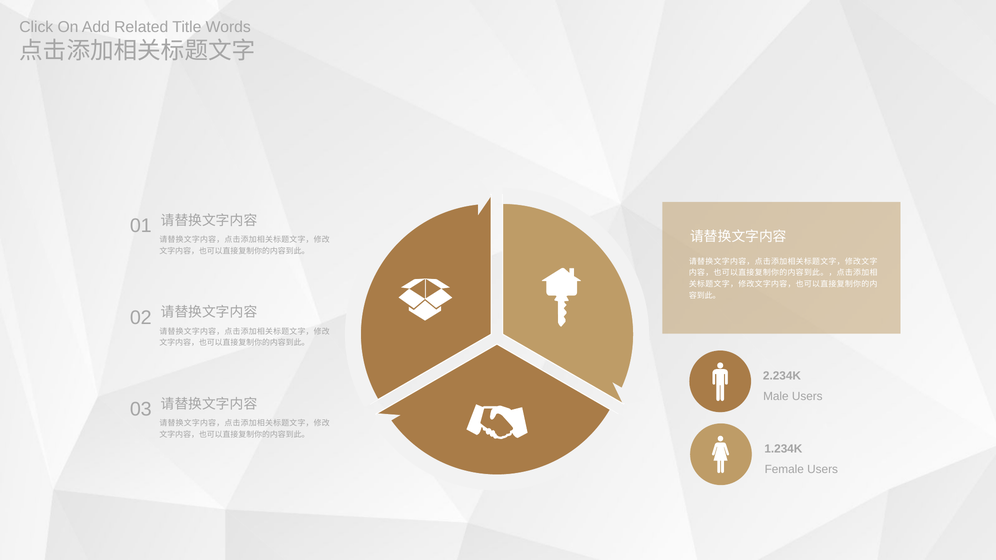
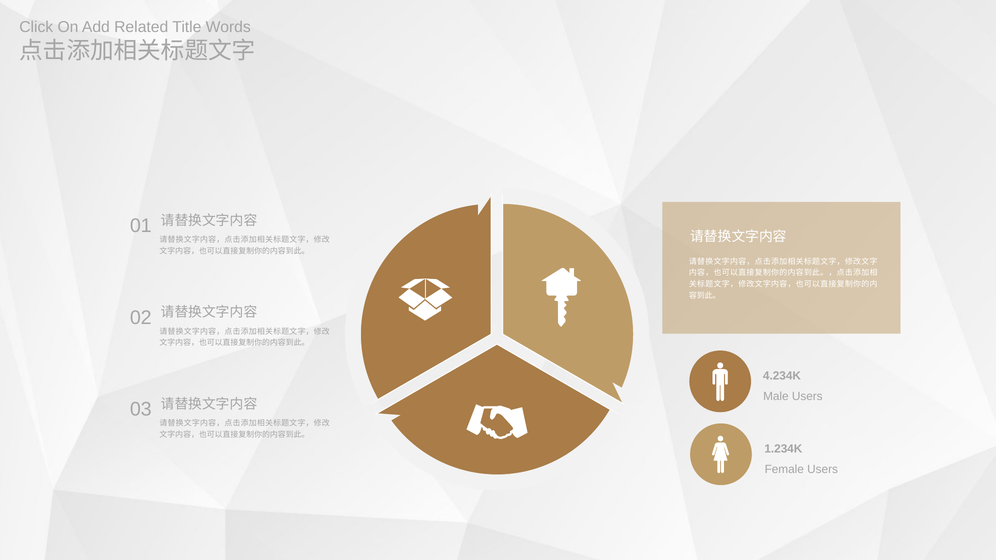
2.234K: 2.234K -> 4.234K (782, 376)
